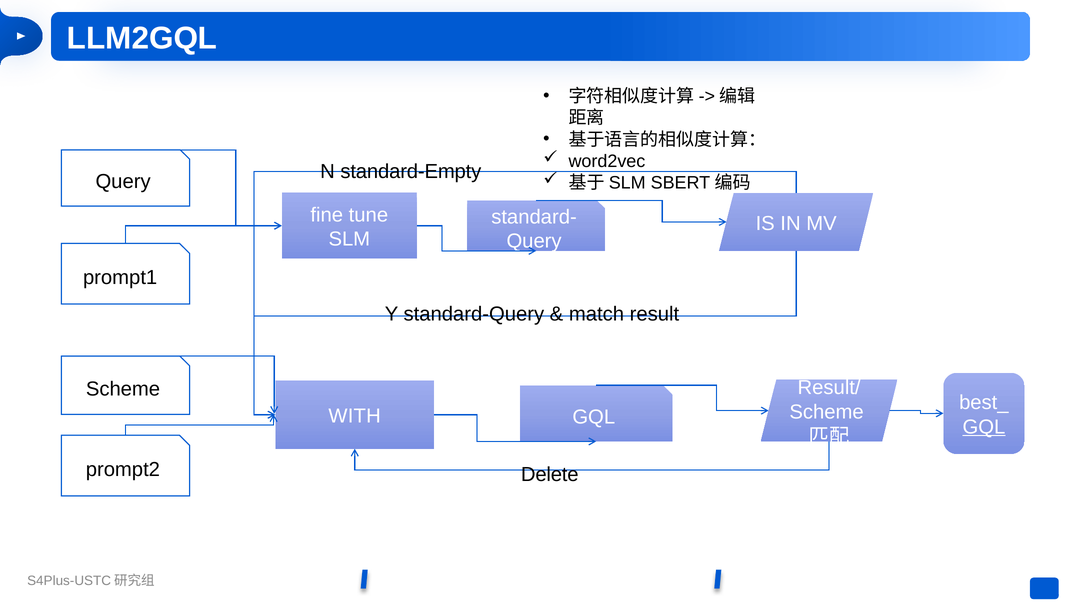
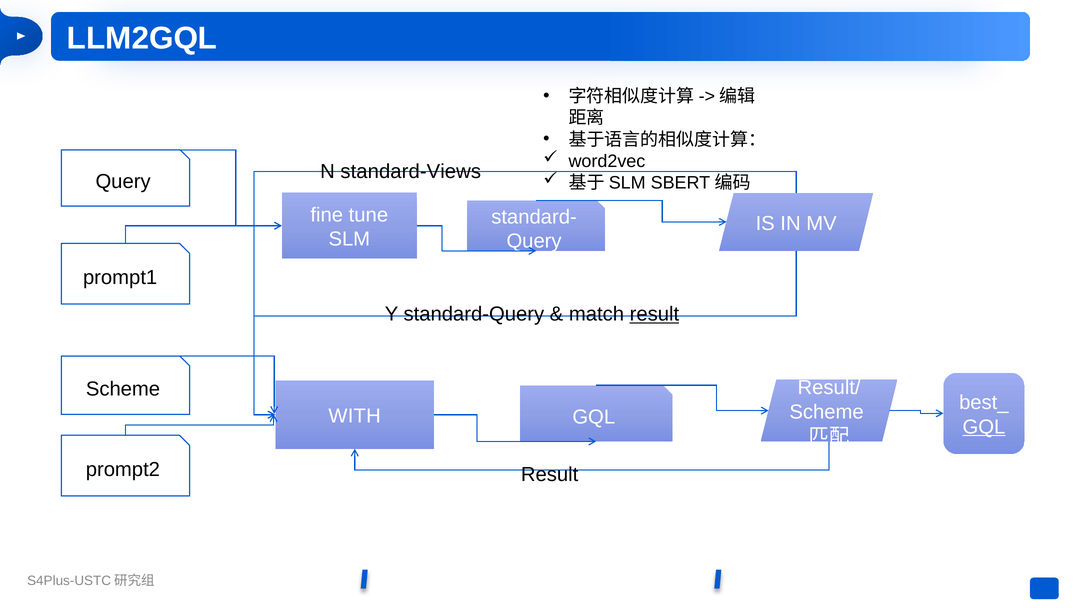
standard-Empty: standard-Empty -> standard-Views (411, 172)
result underline: none -> present (654, 314)
Delete: Delete -> Result (550, 475)
